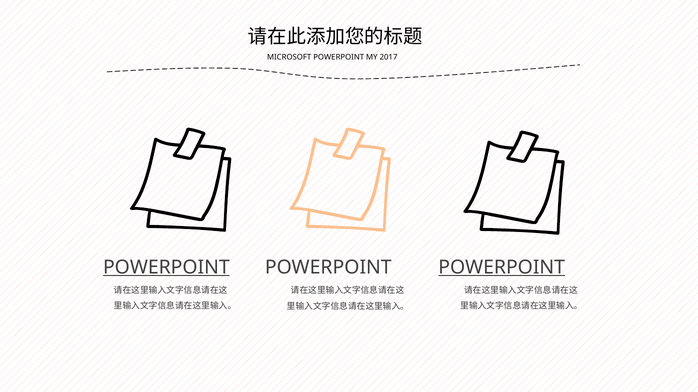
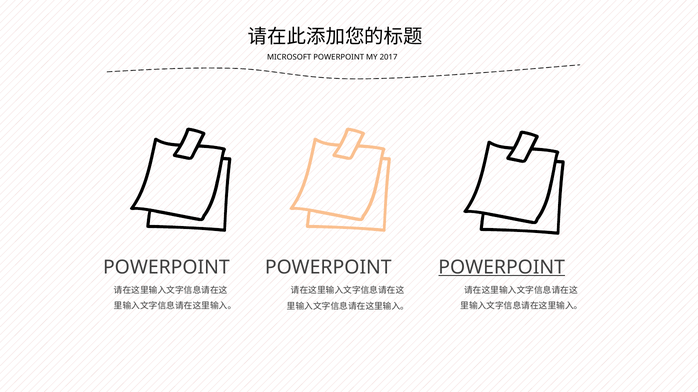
POWERPOINT underline: present -> none (166, 268)
